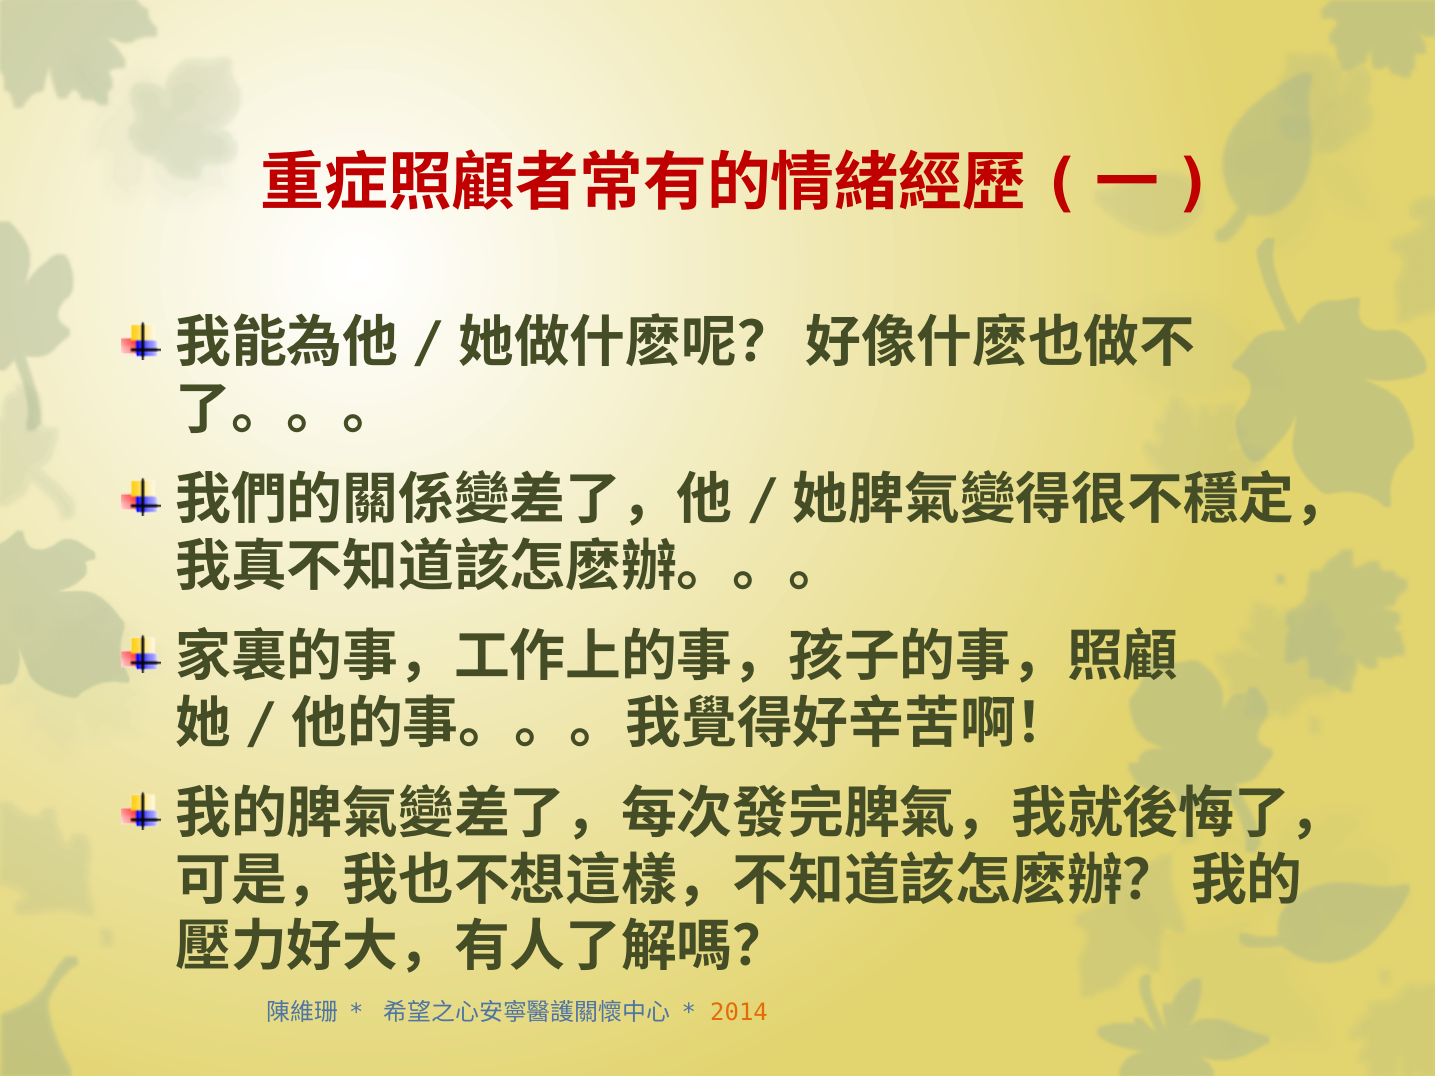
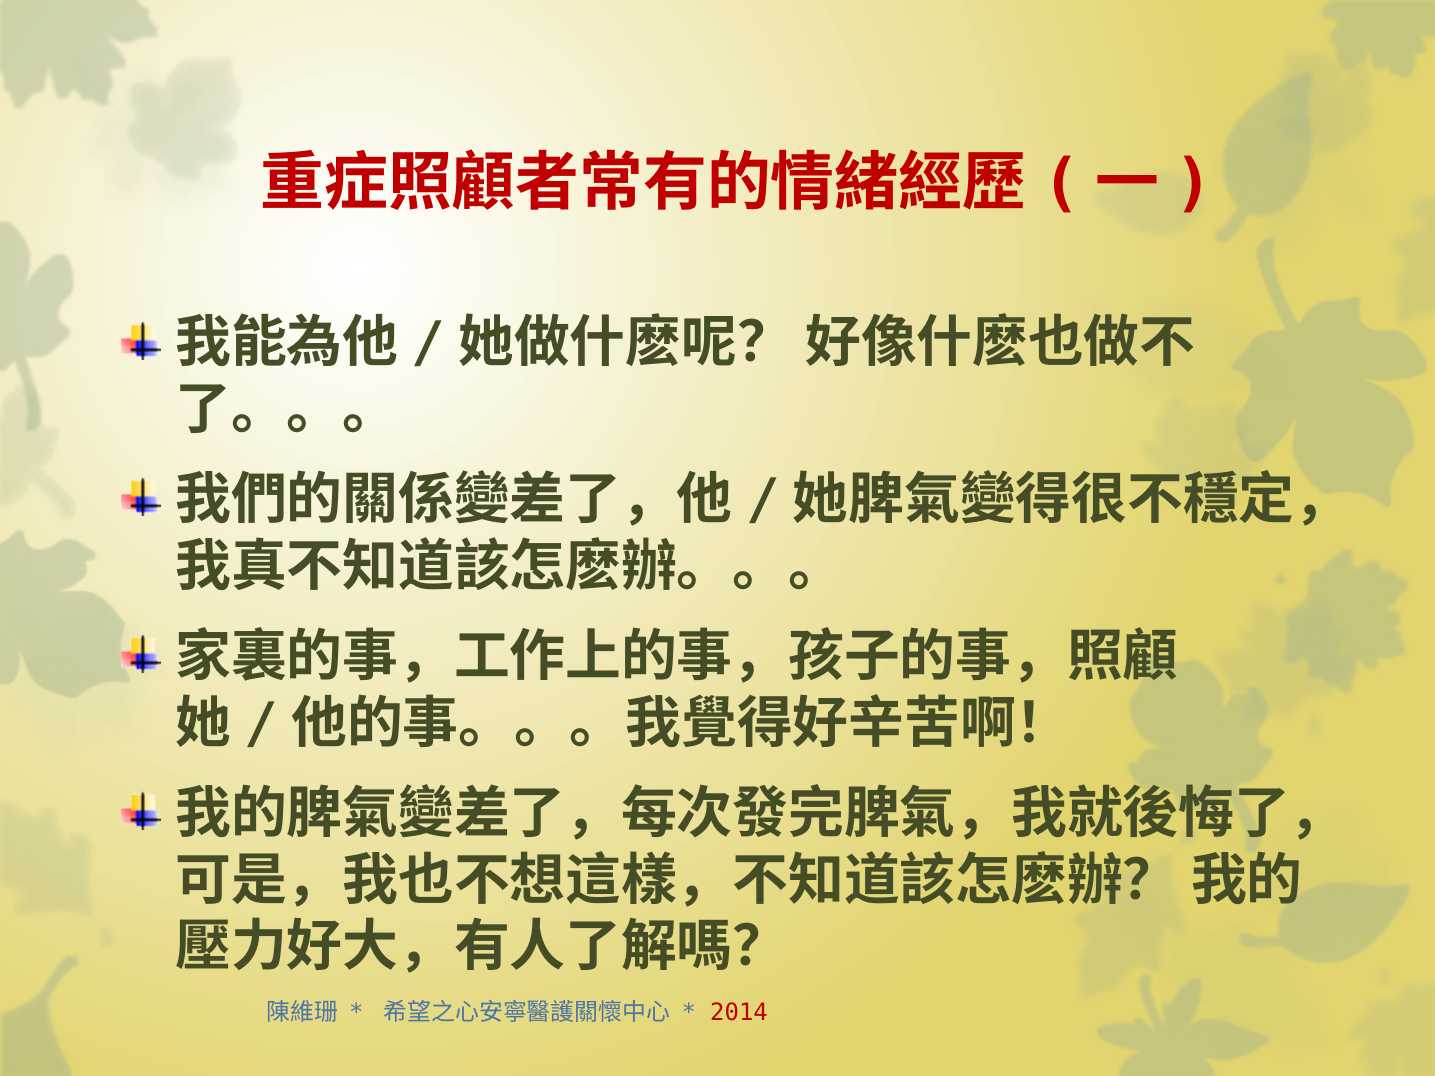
2014 colour: orange -> red (739, 1012)
